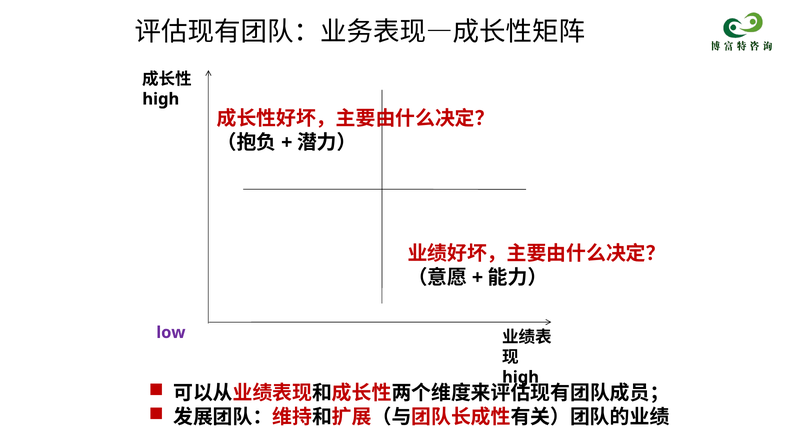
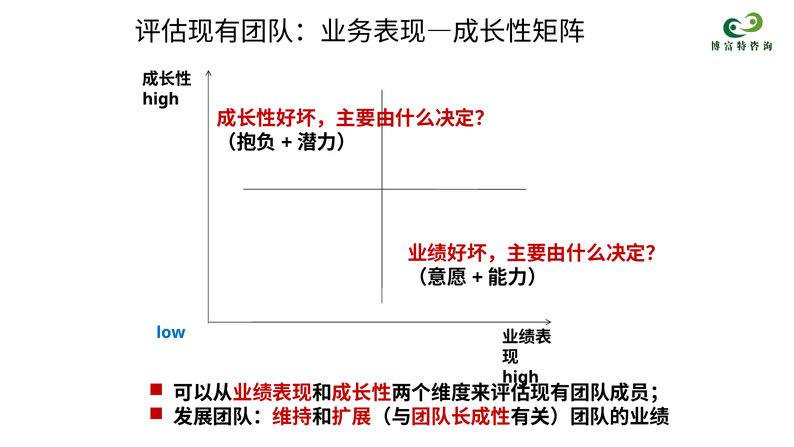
low colour: purple -> blue (171, 332)
